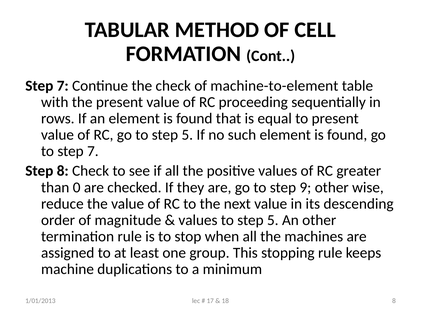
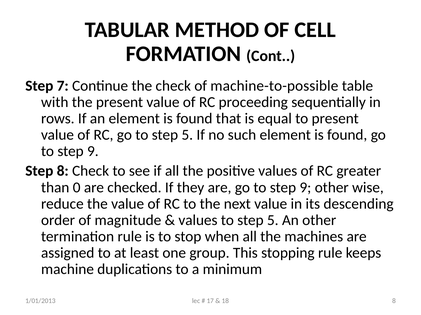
machine-to-element: machine-to-element -> machine-to-possible (274, 86)
7: 7 -> 9 (93, 152)
